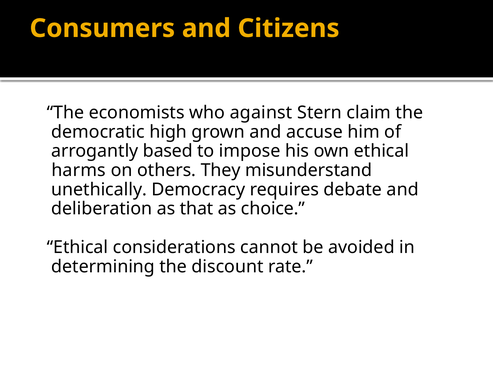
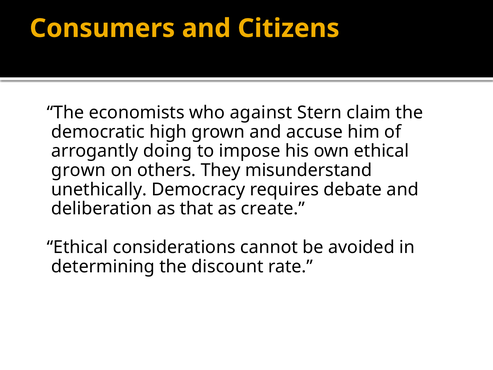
based: based -> doing (168, 151)
harms: harms -> grown (79, 170)
choice: choice -> create (273, 209)
